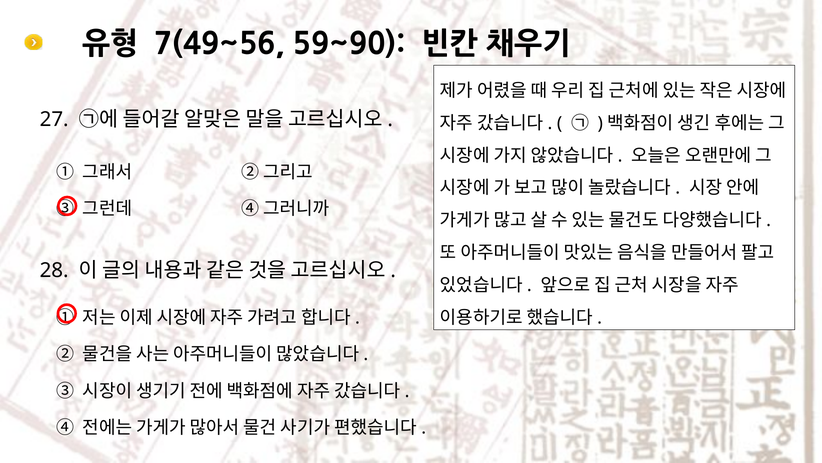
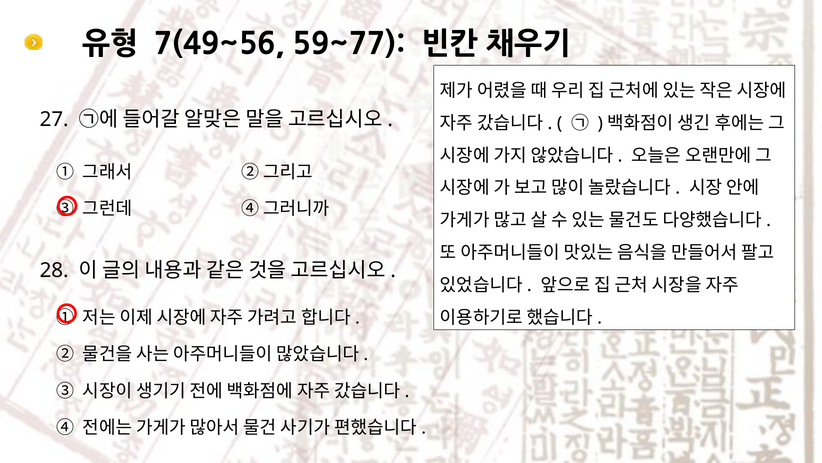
59~90: 59~90 -> 59~77 (349, 44)
